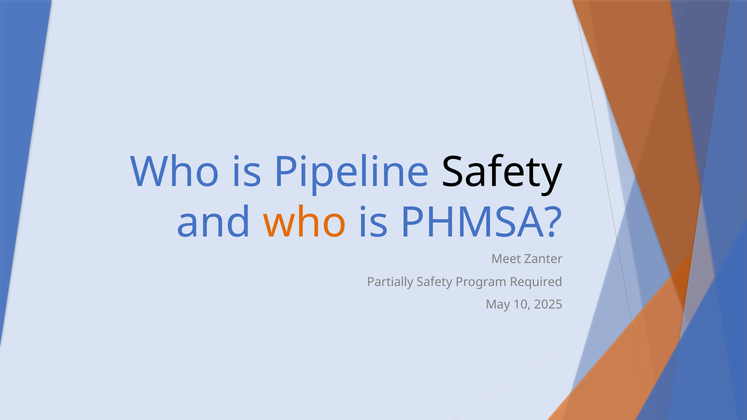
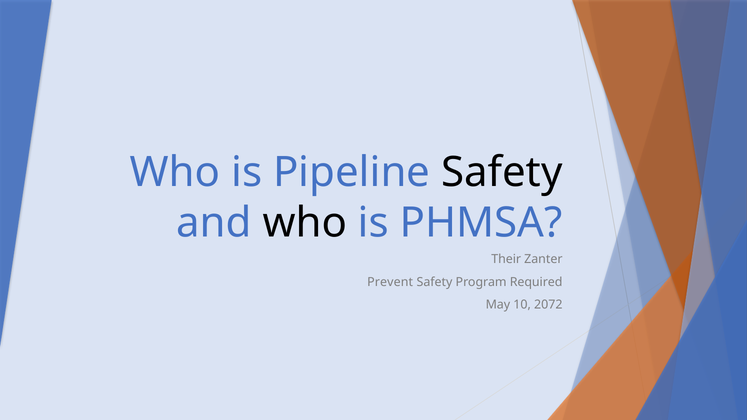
who colour: orange -> black (305, 223)
Meet: Meet -> Their (506, 259)
Partially: Partially -> Prevent (390, 282)
2025: 2025 -> 2072 (548, 305)
